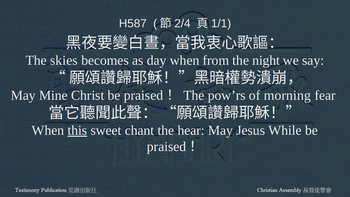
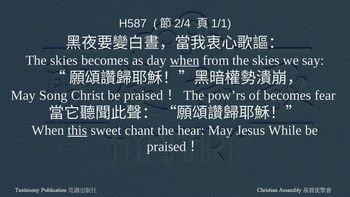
when underline: none -> present (185, 60)
from the night: night -> skies (266, 60)
Mine: Mine -> Song (53, 95)
of morning: morning -> becomes (287, 95)
